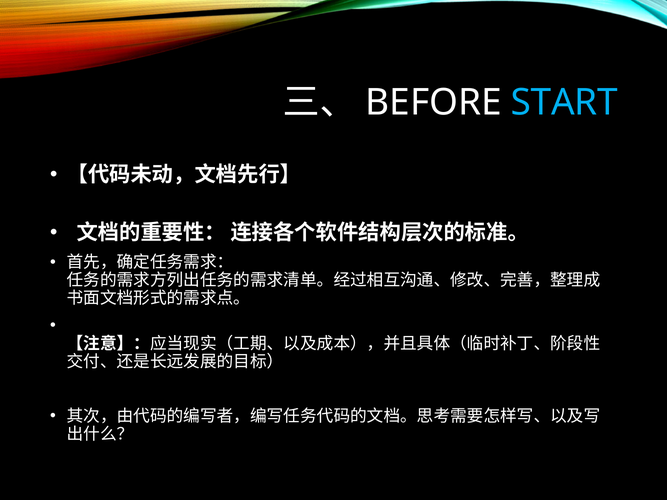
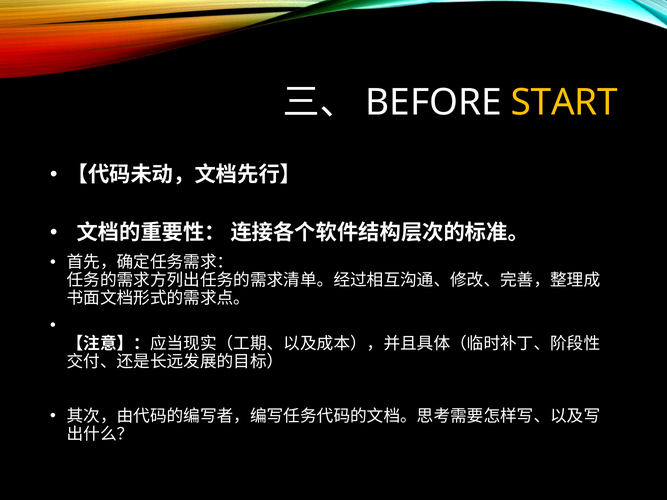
START colour: light blue -> yellow (564, 103)
